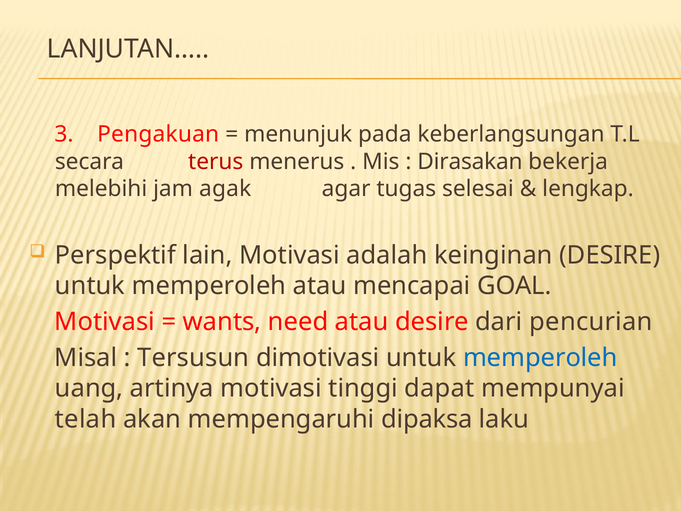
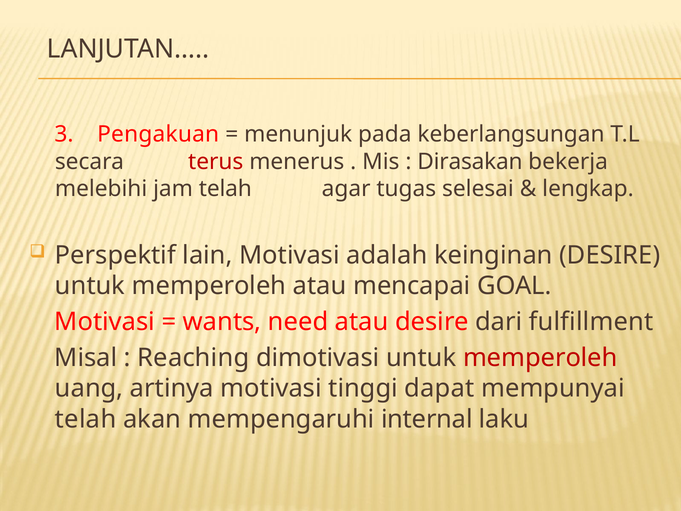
jam agak: agak -> telah (225, 189)
pencurian: pencurian -> fulfillment (591, 322)
Tersusun: Tersusun -> Reaching (193, 358)
memperoleh colour: blue -> red (540, 358)
dipaksa: dipaksa -> internal (427, 419)
